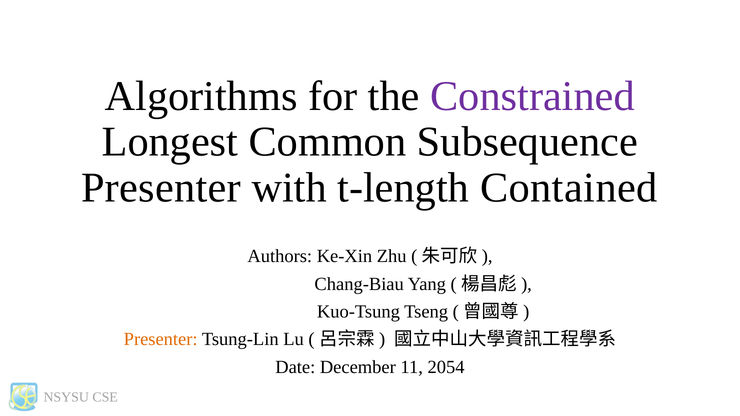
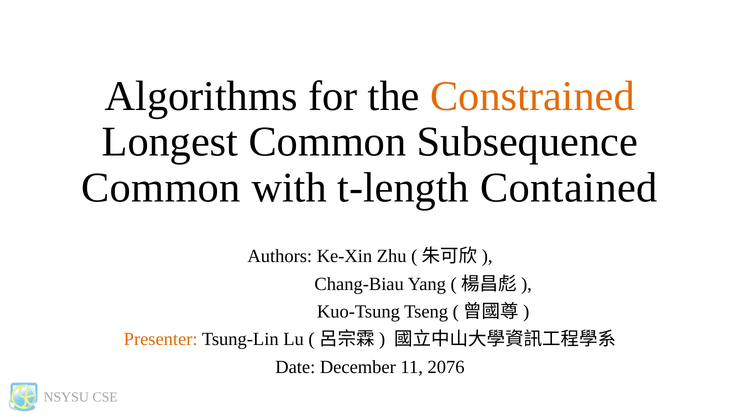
Constrained colour: purple -> orange (533, 96)
Presenter: Presenter -> Common (161, 188)
2054: 2054 -> 2076 (446, 367)
